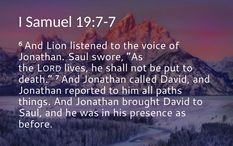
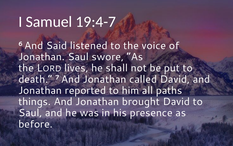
19:7-7: 19:7-7 -> 19:4-7 (96, 22)
Lion: Lion -> Said (57, 45)
